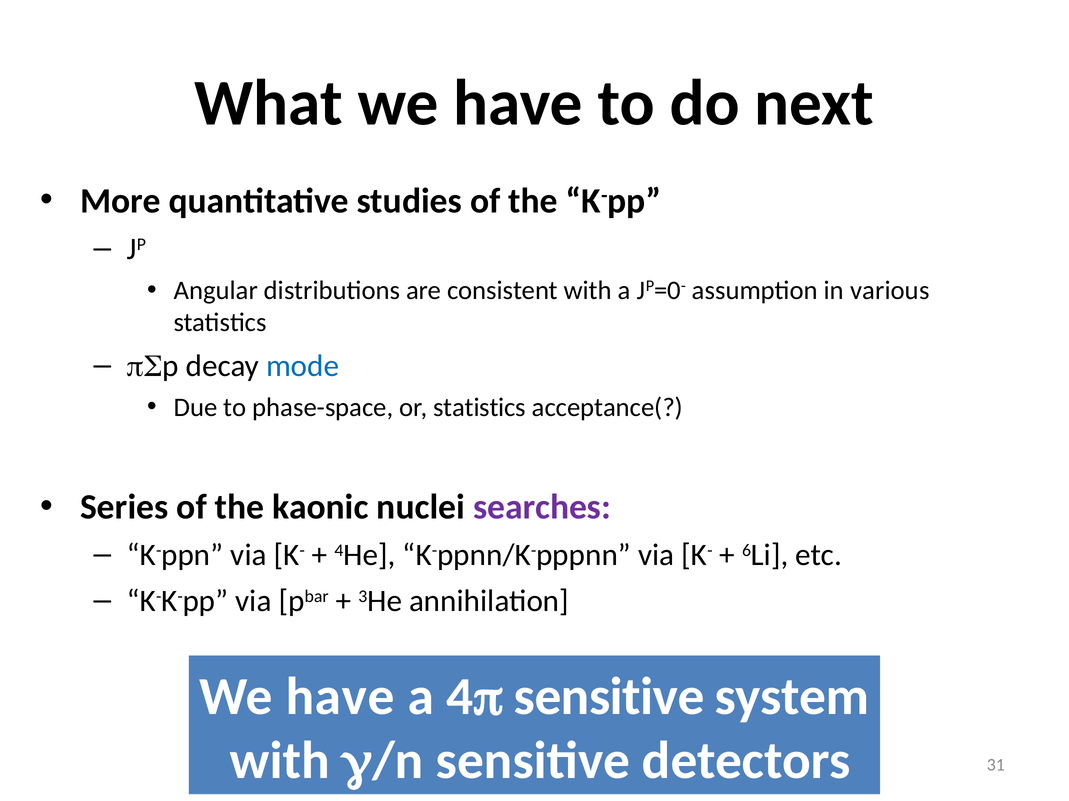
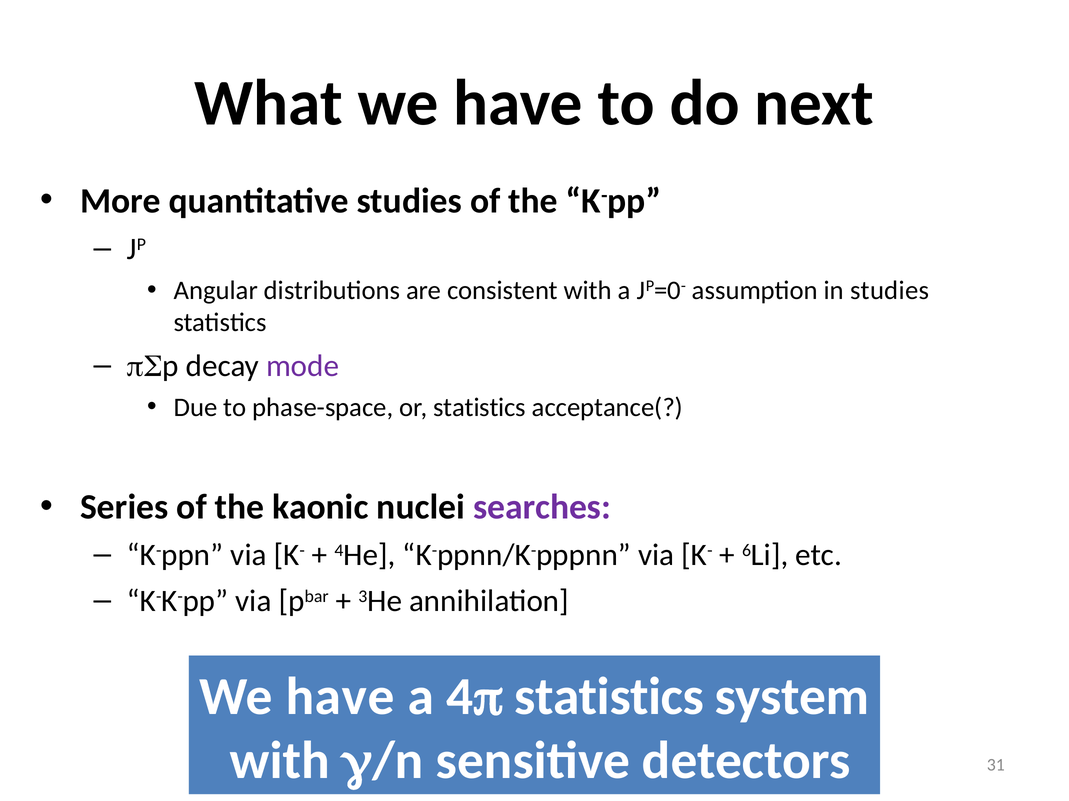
in various: various -> studies (890, 291)
mode colour: blue -> purple (303, 366)
4p sensitive: sensitive -> statistics (609, 697)
